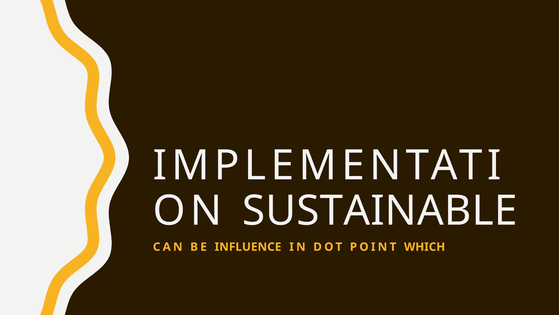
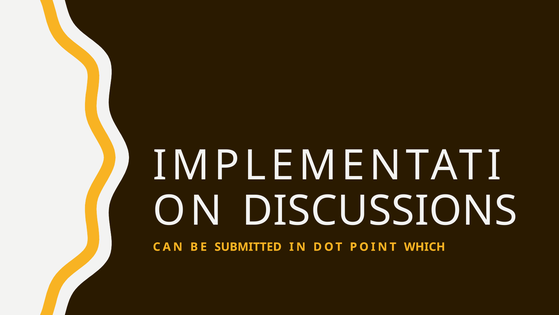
SUSTAINABLE: SUSTAINABLE -> DISCUSSIONS (380, 211)
INFLUENCE: INFLUENCE -> SUBMITTED (248, 246)
